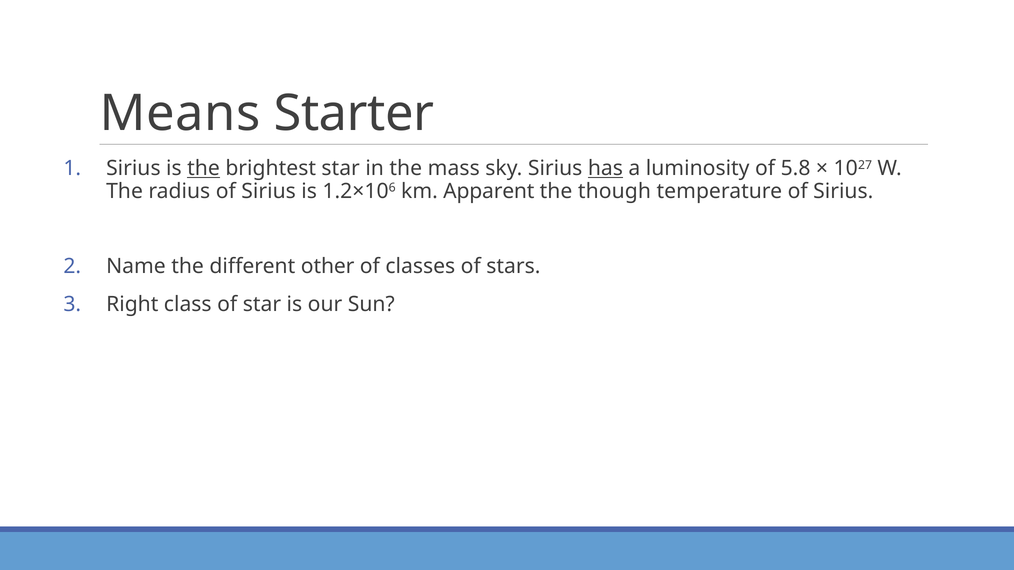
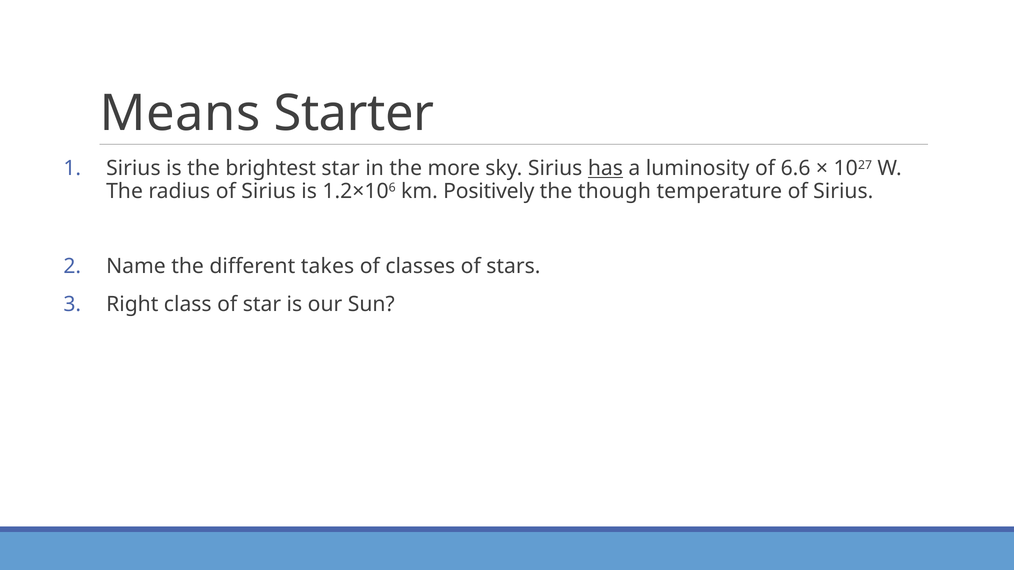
the underline: present -> none (203, 169)
mass: mass -> more (454, 169)
5.8: 5.8 -> 6.6 (796, 169)
Apparent: Apparent -> Positively (489, 191)
other: other -> takes (328, 267)
